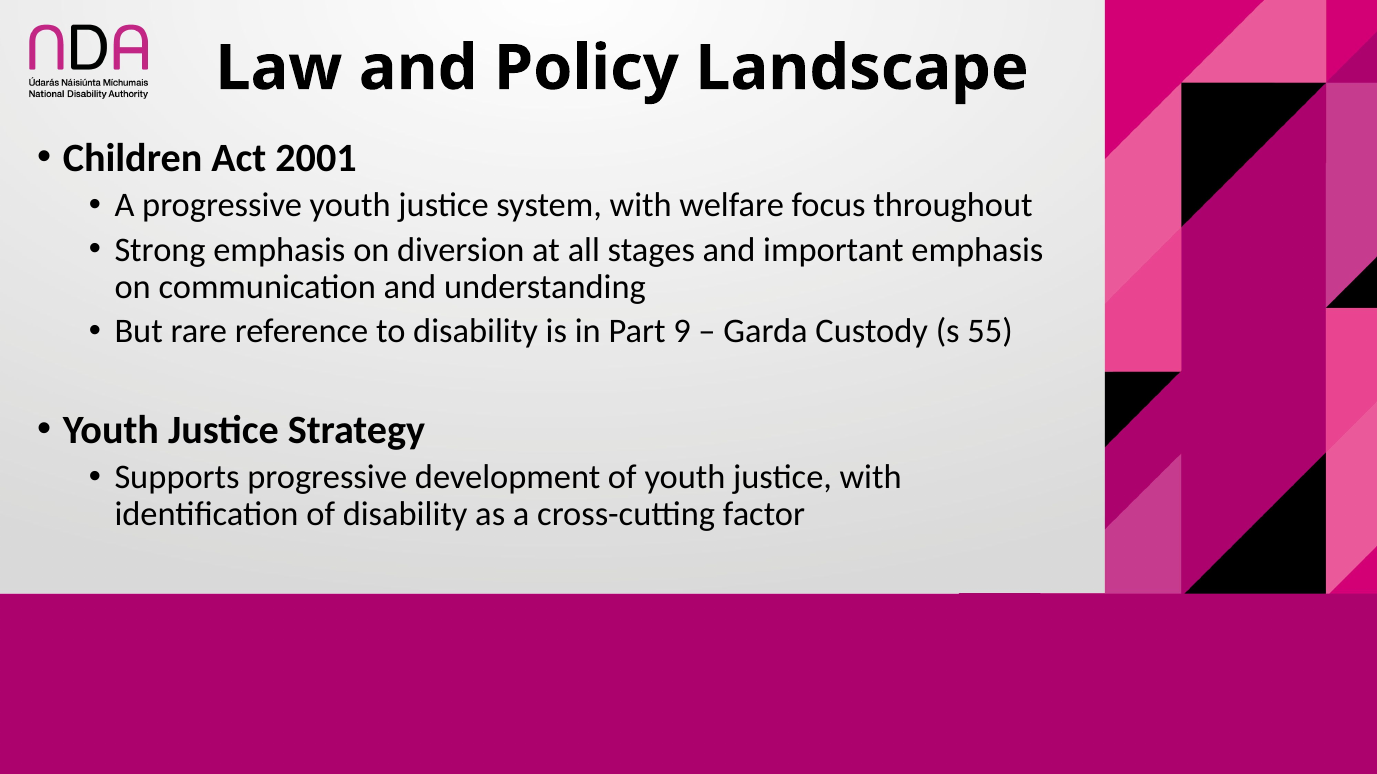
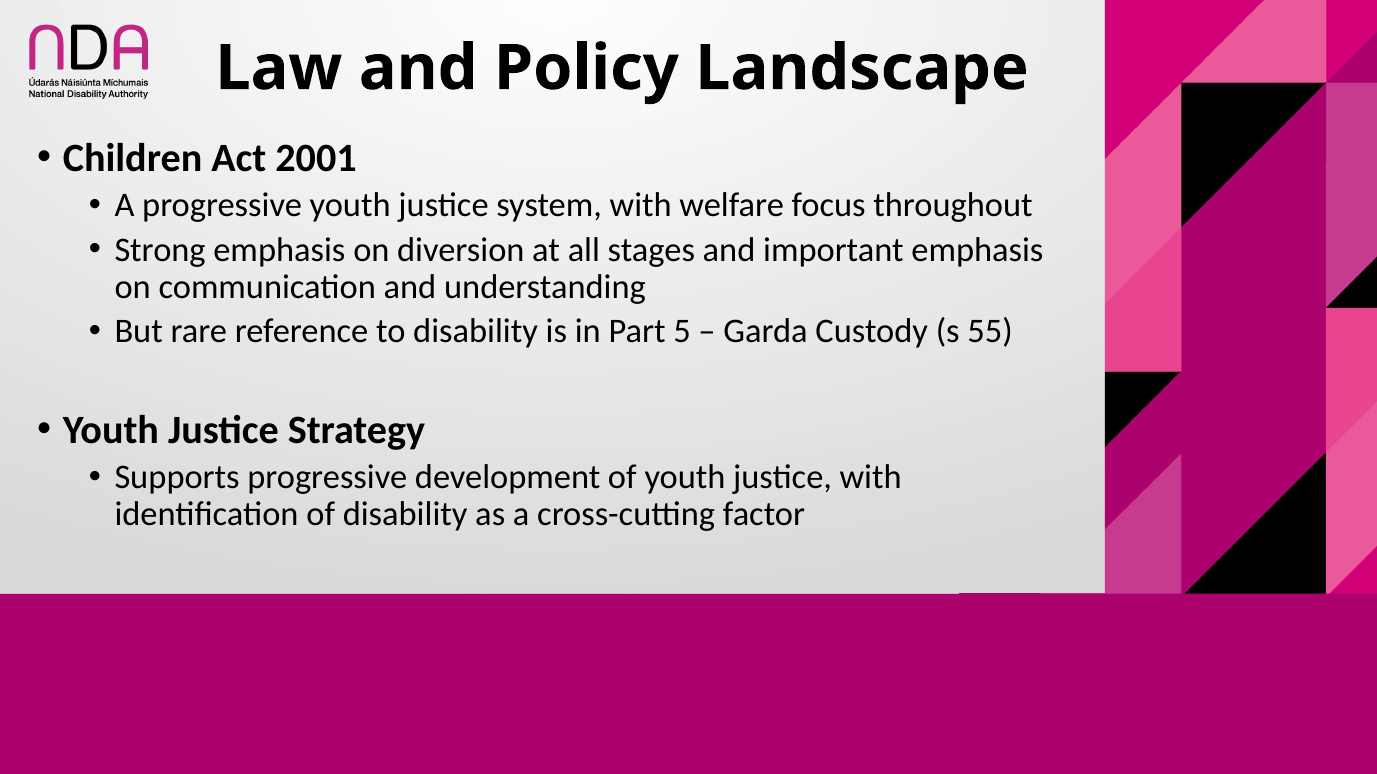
9: 9 -> 5 (682, 331)
